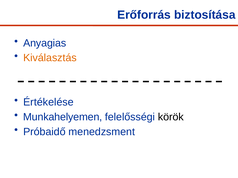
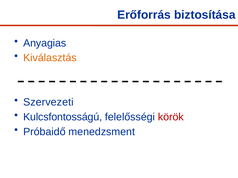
Értékelése: Értékelése -> Szervezeti (48, 102)
Munkahelyemen: Munkahelyemen -> Kulcsfontosságú (63, 117)
körök colour: black -> red (171, 117)
